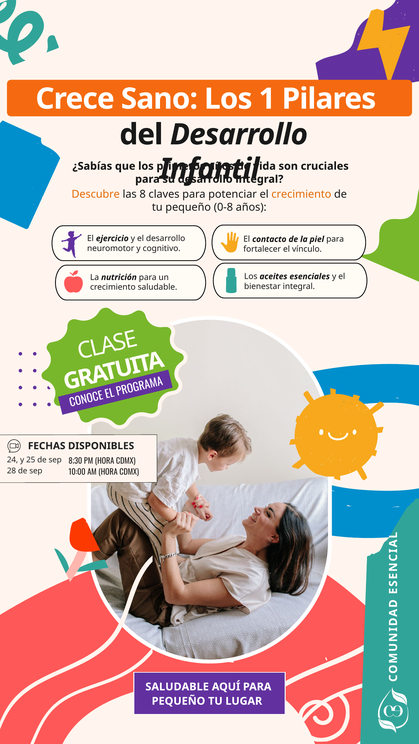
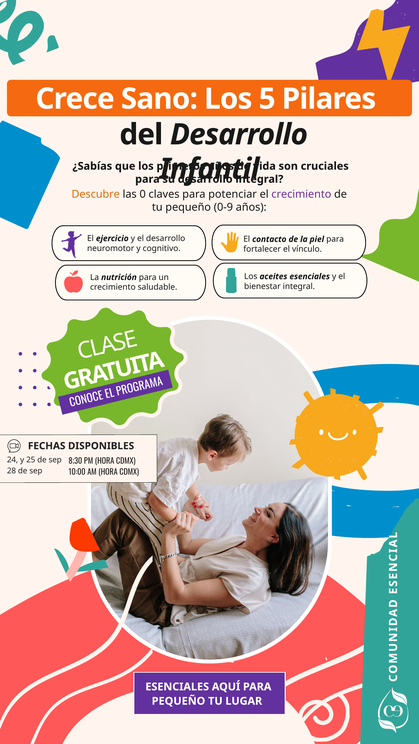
1: 1 -> 5 (267, 99)
8: 8 -> 0 (143, 195)
crecimiento colour: orange -> purple (301, 195)
0-8: 0-8 -> 0-9 (223, 208)
SALUDABLE: SALUDABLE -> ESENCIALES (177, 688)
